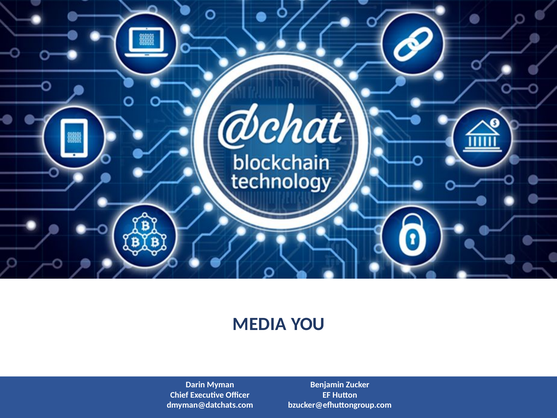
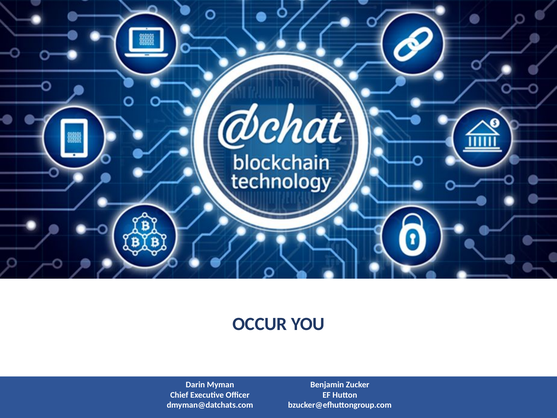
MEDIA: MEDIA -> OCCUR (260, 324)
